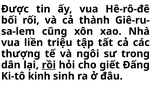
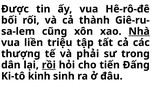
Nhà underline: none -> present (139, 31)
ngôi: ngôi -> phải (88, 53)
giết: giết -> tiến (110, 65)
